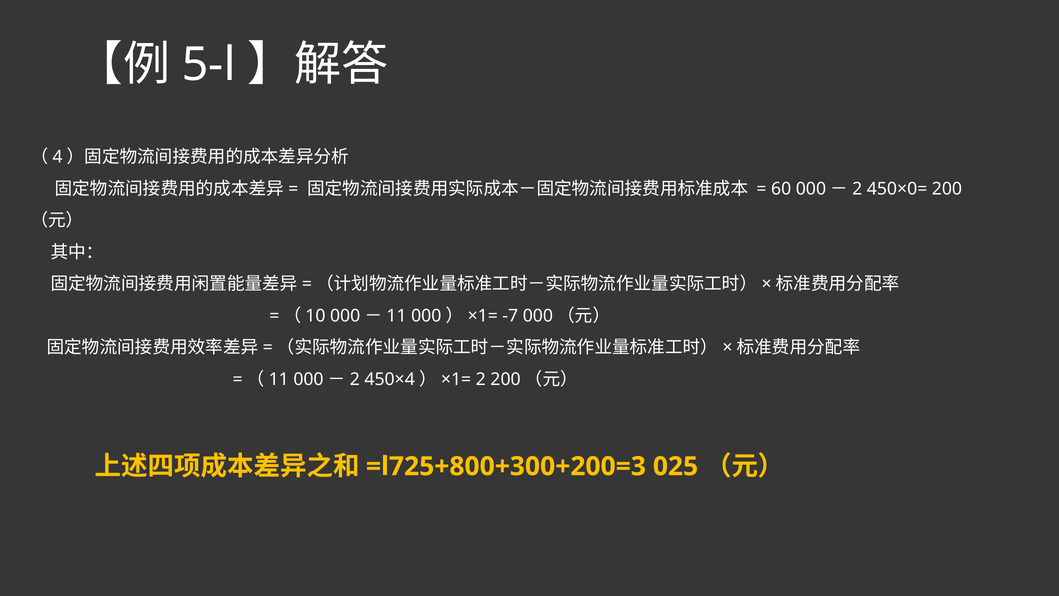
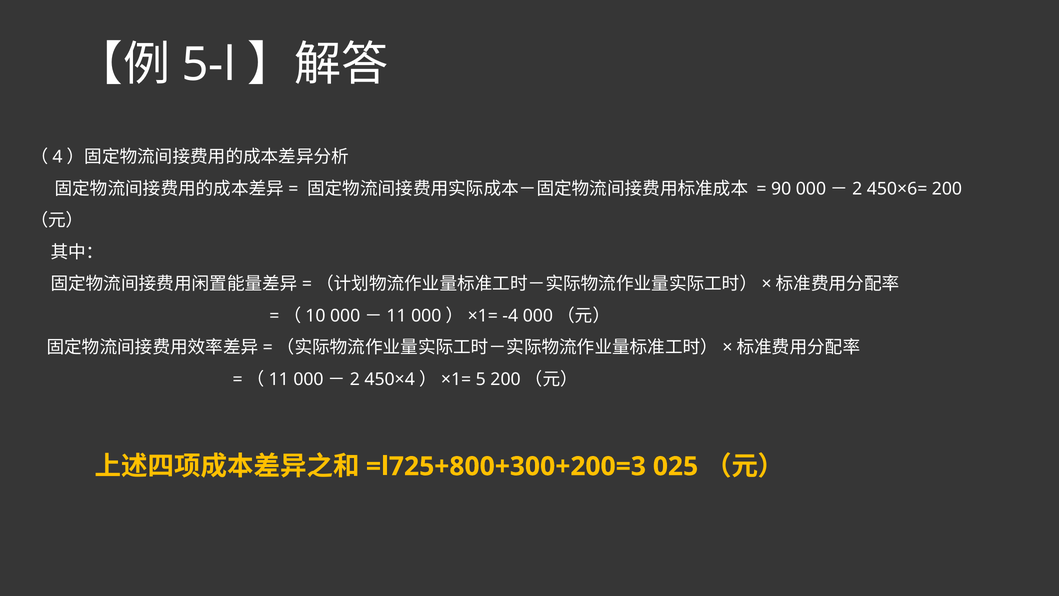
60: 60 -> 90 (781, 189)
450×0=: 450×0= -> 450×6= (897, 189)
-7: -7 -> -4 (510, 316)
2: 2 -> 5 (481, 379)
